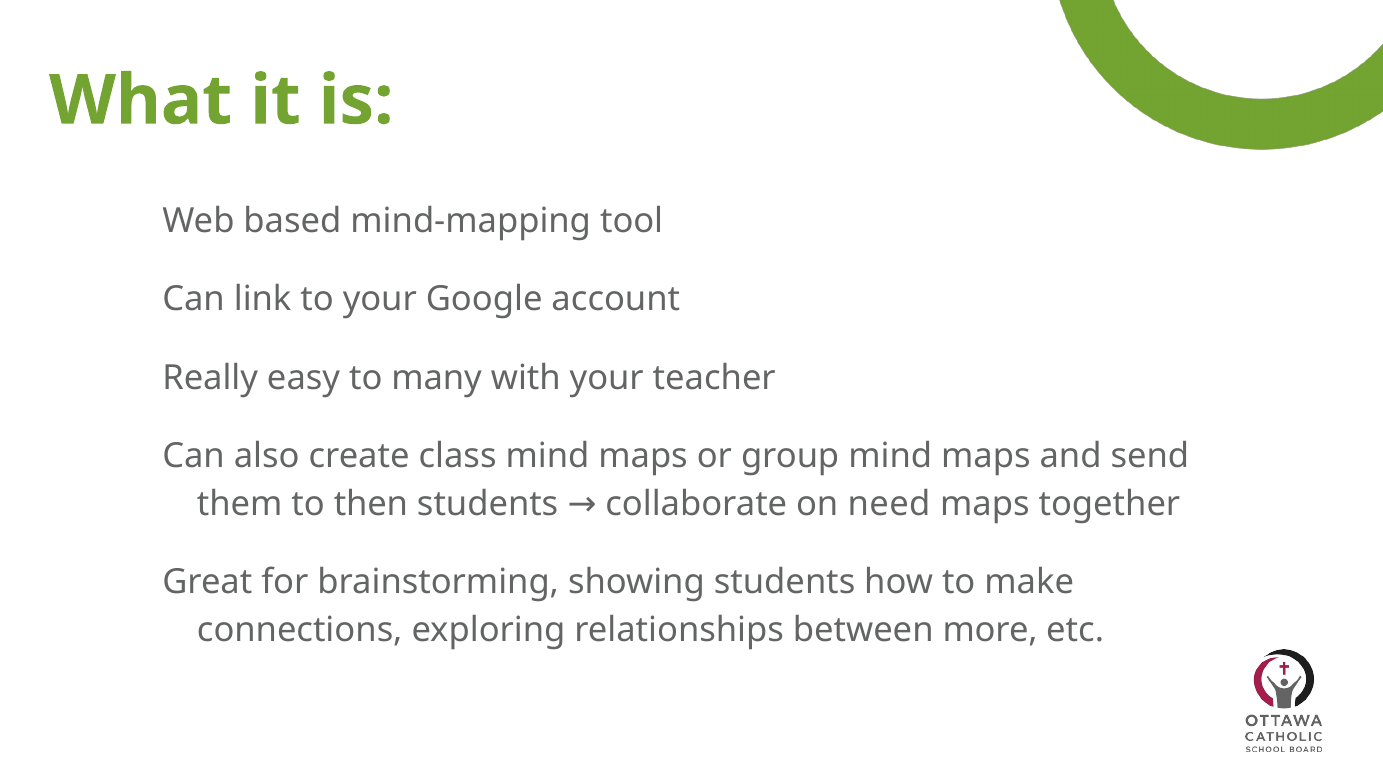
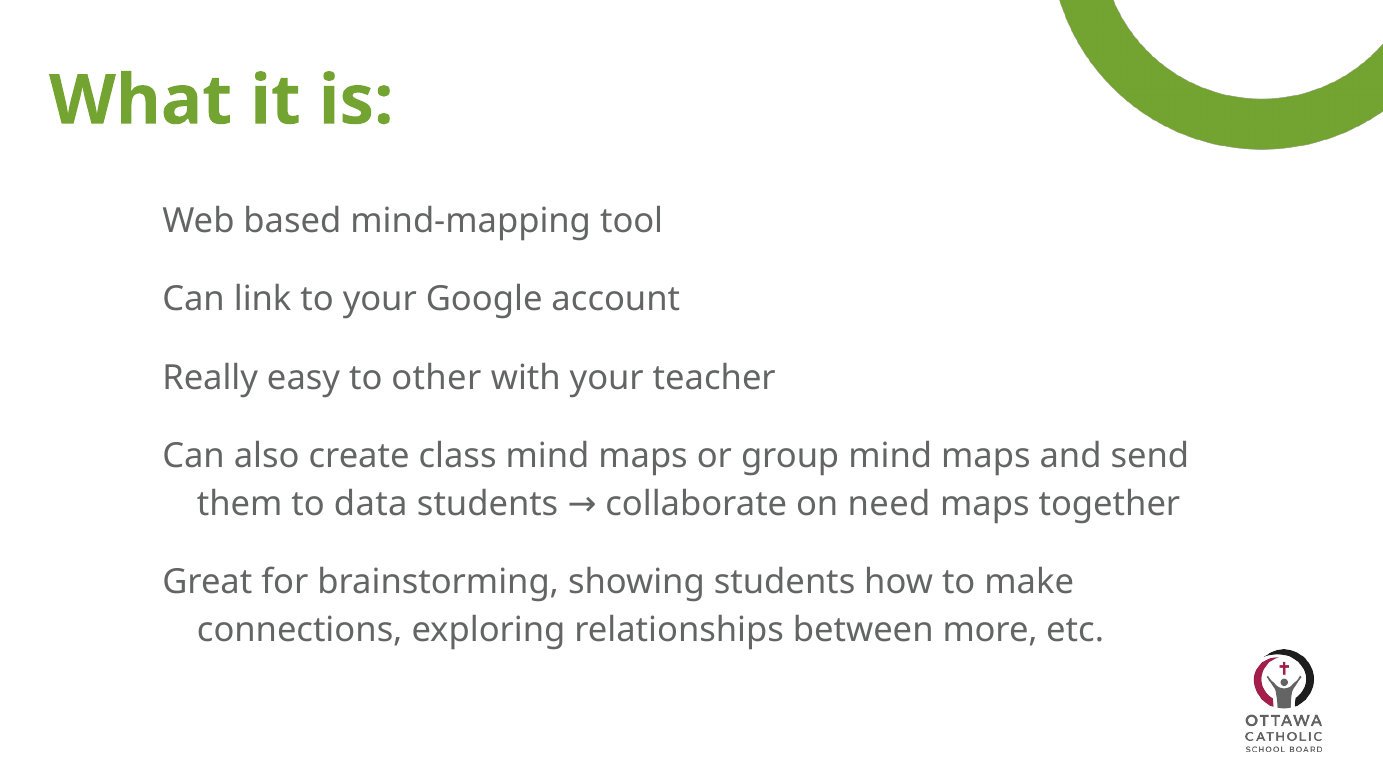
many: many -> other (436, 378)
then: then -> data (371, 504)
